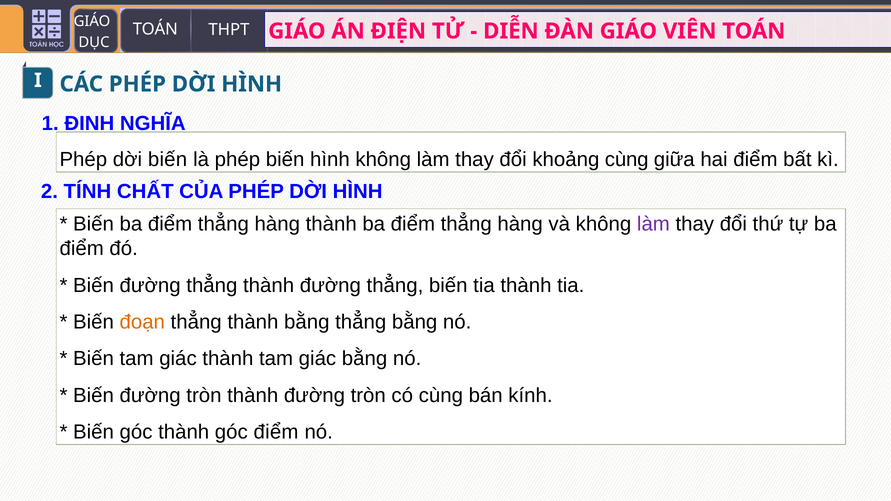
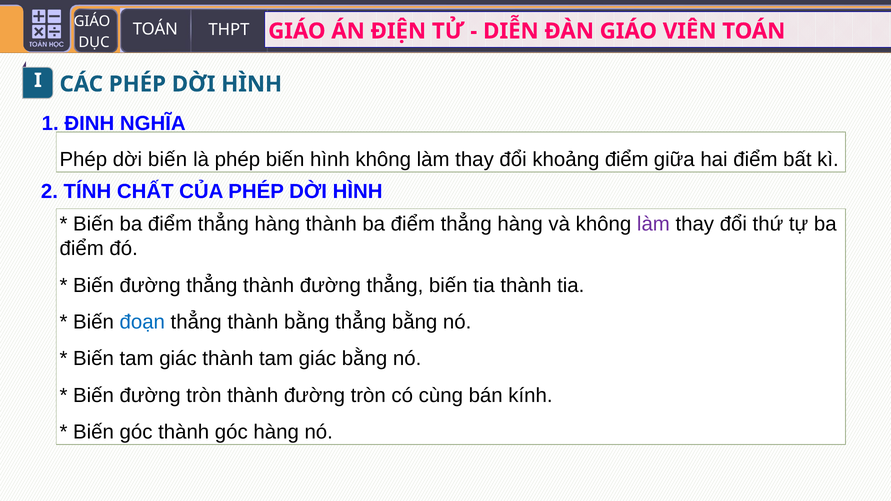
khoảng cùng: cùng -> điểm (627, 159)
đoạn colour: orange -> blue (142, 322)
góc điểm: điểm -> hàng (276, 432)
